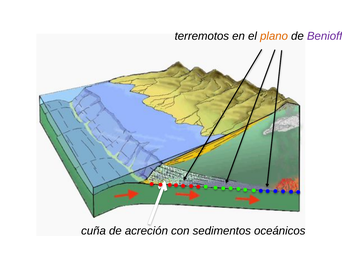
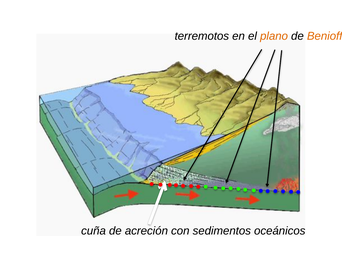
Benioff colour: purple -> orange (325, 36)
